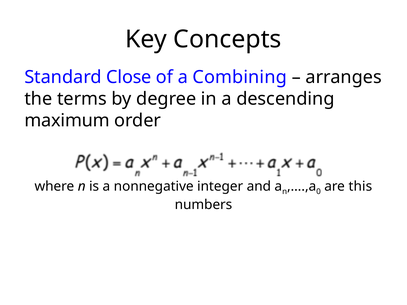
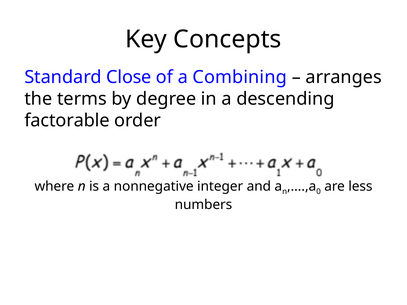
maximum: maximum -> factorable (67, 121)
this: this -> less (360, 186)
